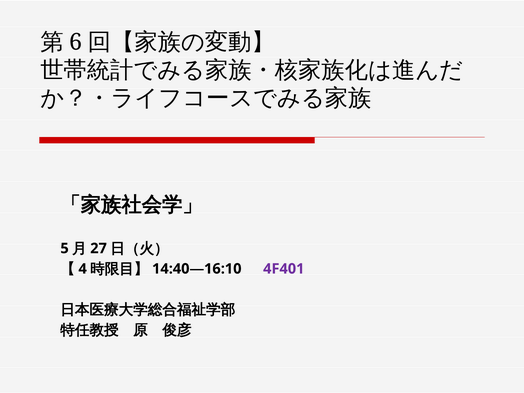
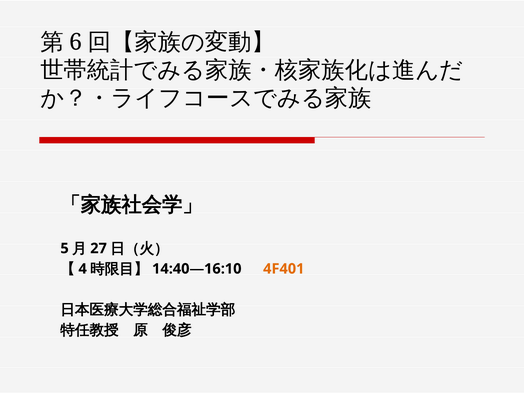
4F401 colour: purple -> orange (284, 269)
